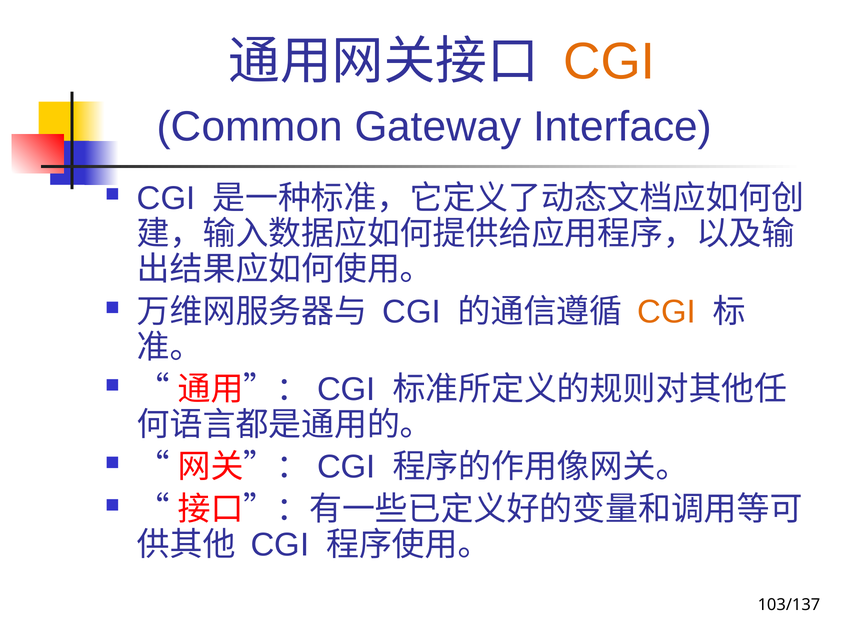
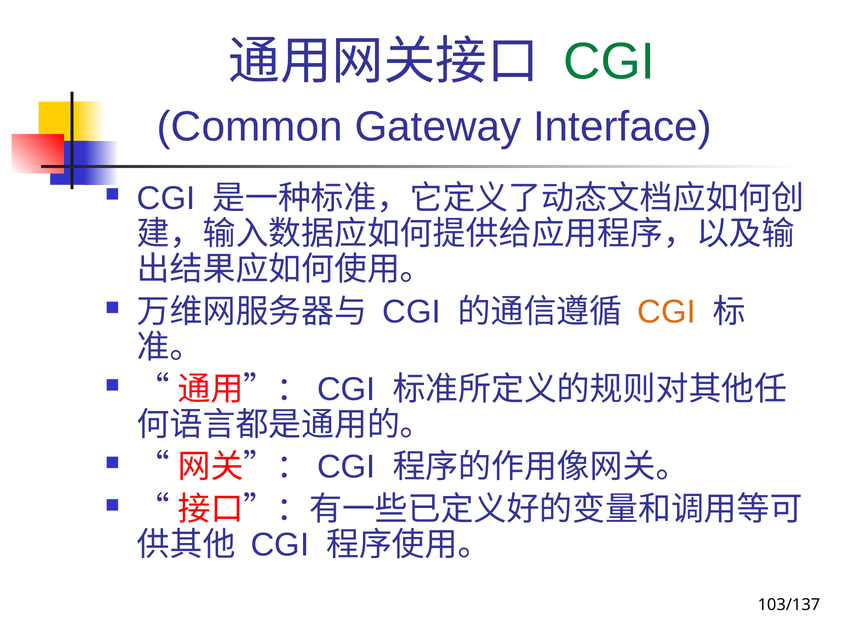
CGI colour: orange -> green (609, 61)
